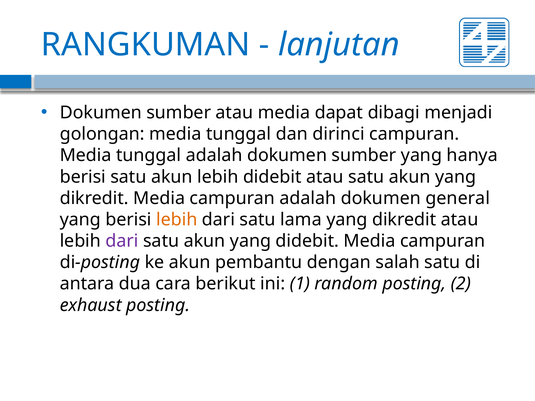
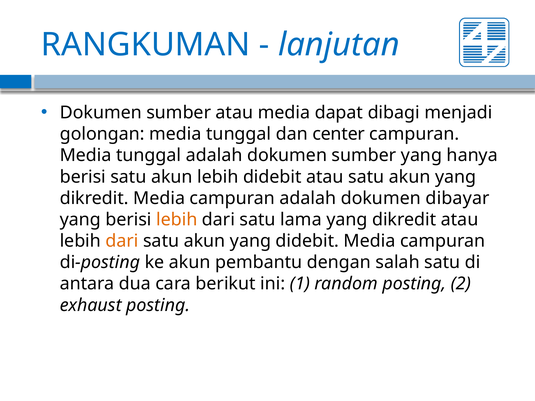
dirinci: dirinci -> center (339, 134)
general: general -> dibayar (458, 198)
dari colour: purple -> orange (122, 241)
